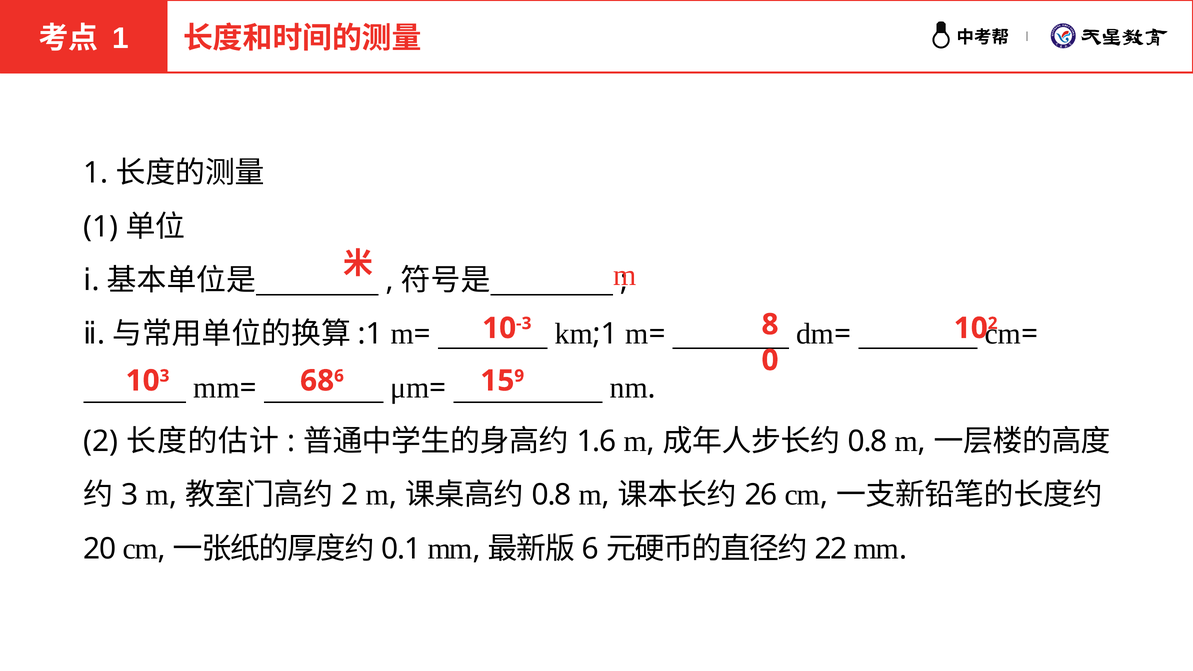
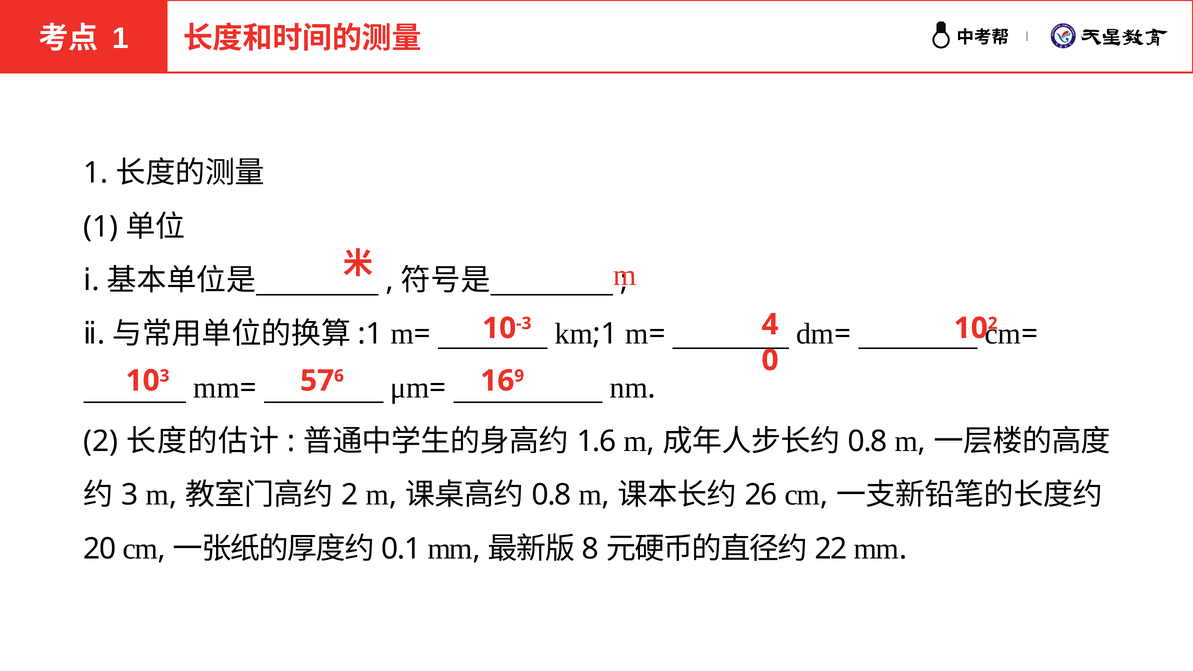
8: 8 -> 4 (770, 325)
68: 68 -> 57 (317, 381)
15: 15 -> 16 (497, 381)
6: 6 -> 8 (591, 549)
